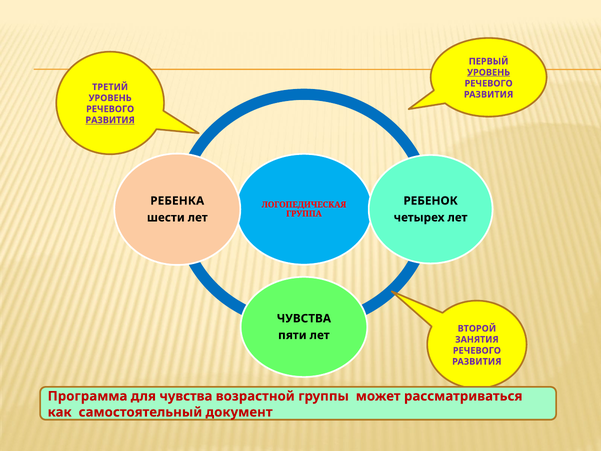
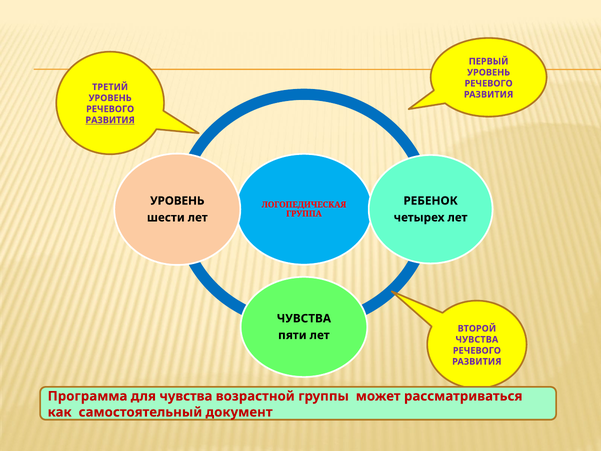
УРОВЕНЬ underline: present -> none (489, 72)
РЕБЕНКА: РЕБЕНКА -> УРОВЕНЬ (177, 201)
ЗАНЯТИЯ: ЗАНЯТИЯ -> ЧУВСТВА (477, 339)
